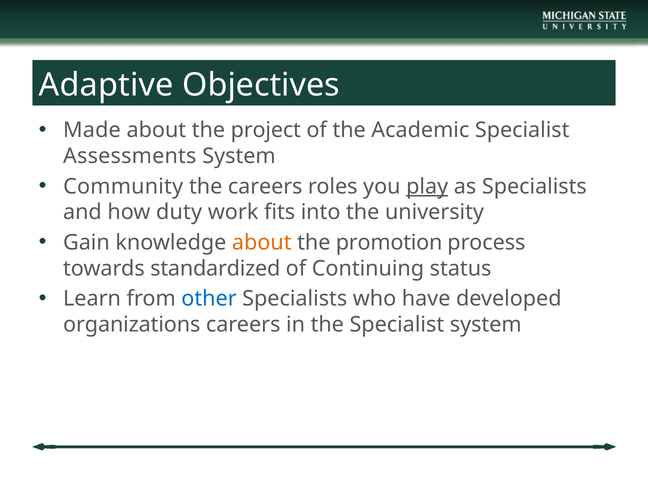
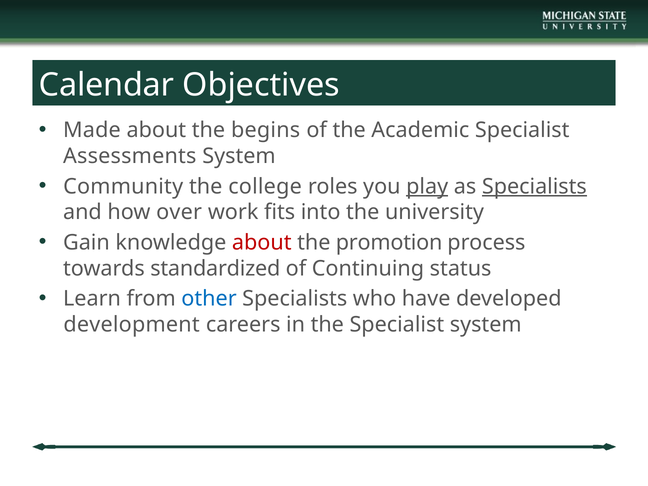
Adaptive: Adaptive -> Calendar (106, 85)
project: project -> begins (266, 130)
the careers: careers -> college (265, 186)
Specialists underline: none -> present (534, 186)
duty: duty -> over (179, 212)
about colour: orange -> red (262, 243)
organizations: organizations -> development (132, 325)
